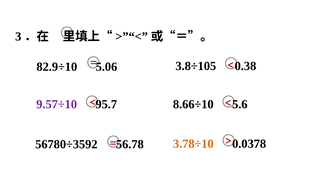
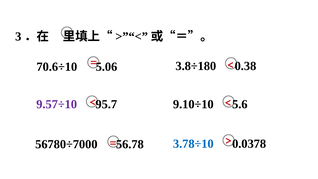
82.9÷10: 82.9÷10 -> 70.6÷10 (57, 67)
3.8÷105: 3.8÷105 -> 3.8÷180 (196, 66)
8.66÷10: 8.66÷10 -> 9.10÷10 (193, 104)
3.78÷10 colour: orange -> blue (193, 144)
56780÷3592: 56780÷3592 -> 56780÷7000 (66, 144)
